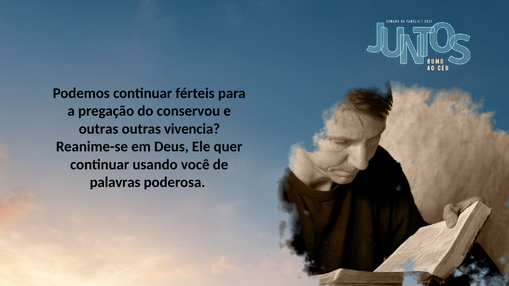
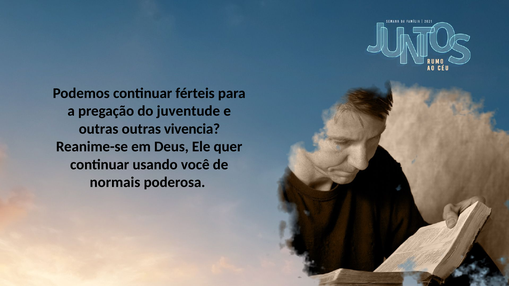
conservou: conservou -> juventude (188, 111)
palavras: palavras -> normais (115, 183)
